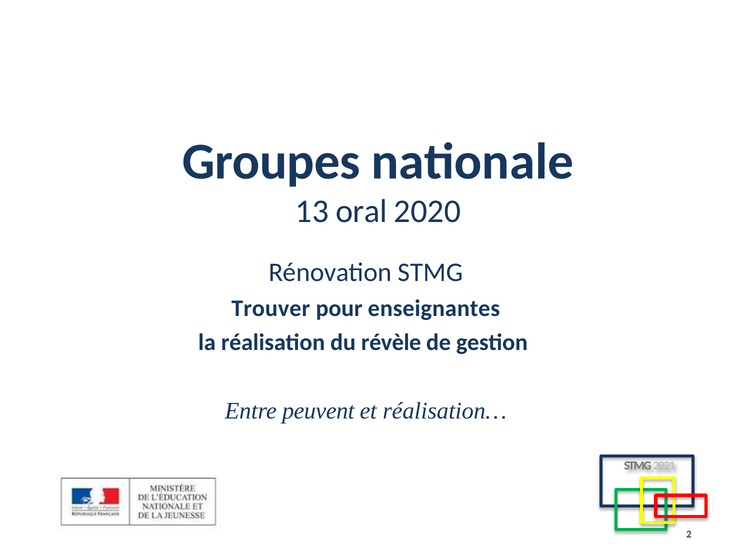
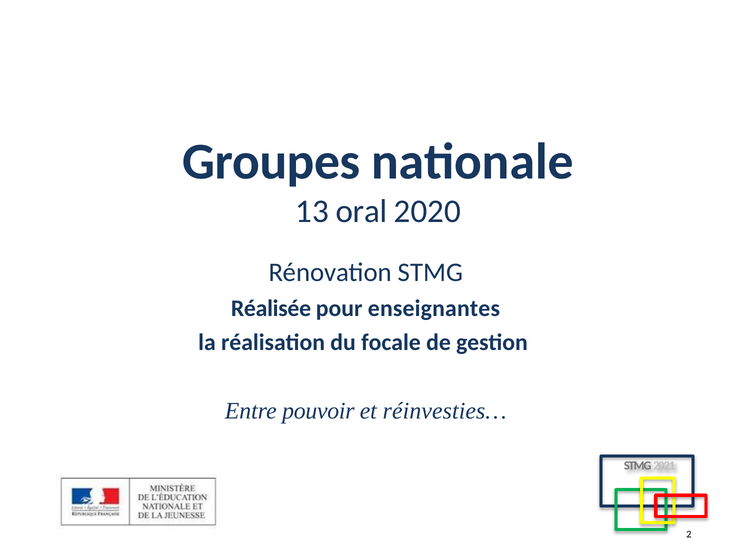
Trouver: Trouver -> Réalisée (271, 308)
révèle: révèle -> focale (391, 343)
peuvent: peuvent -> pouvoir (318, 411)
réalisation…: réalisation… -> réinvesties… (445, 411)
